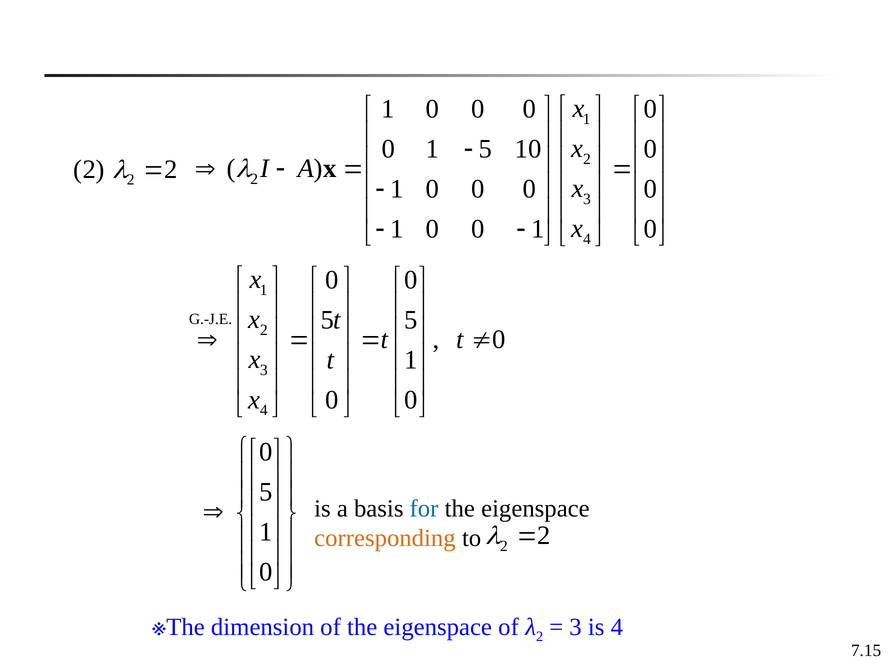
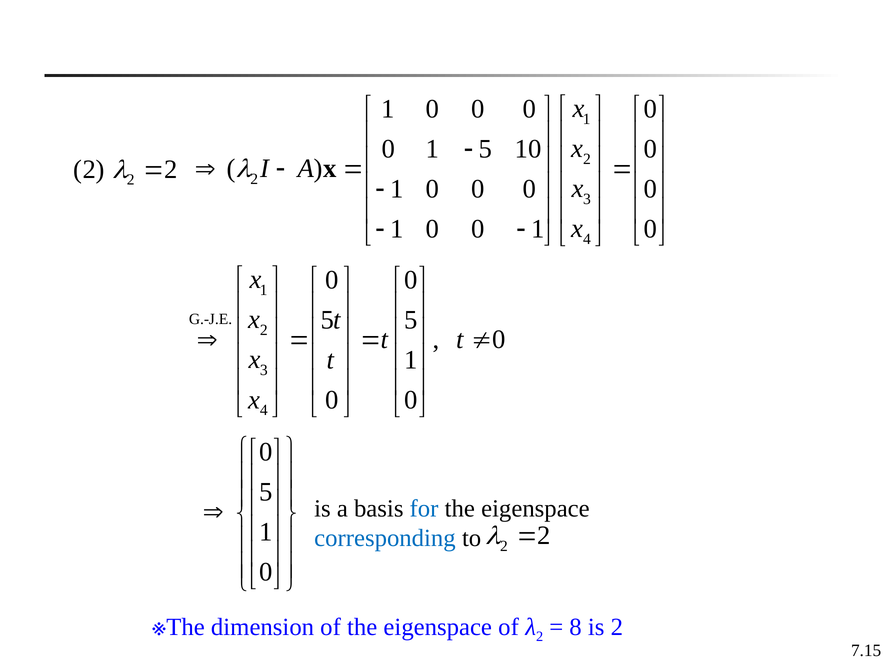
corresponding colour: orange -> blue (385, 539)
3: 3 -> 8 (576, 628)
is 4: 4 -> 2 (617, 628)
